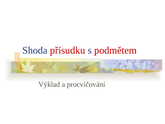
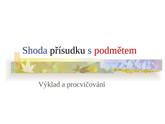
přísudku colour: red -> black (68, 50)
